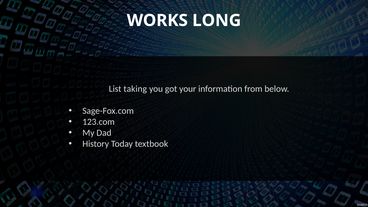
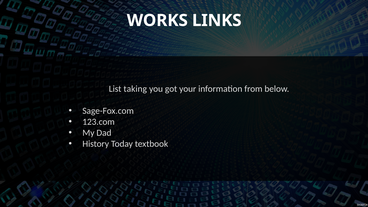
LONG: LONG -> LINKS (217, 20)
